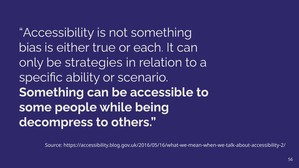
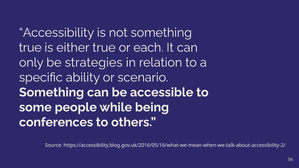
bias: bias -> true (30, 48)
decompress: decompress -> conferences (56, 122)
